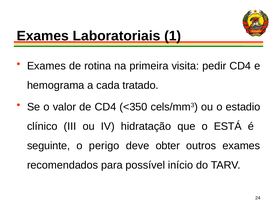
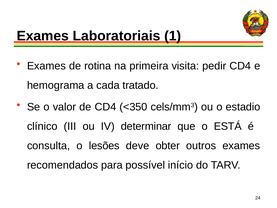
hidratação: hidratação -> determinar (146, 126)
seguinte: seguinte -> consulta (49, 146)
perigo: perigo -> lesões (104, 146)
